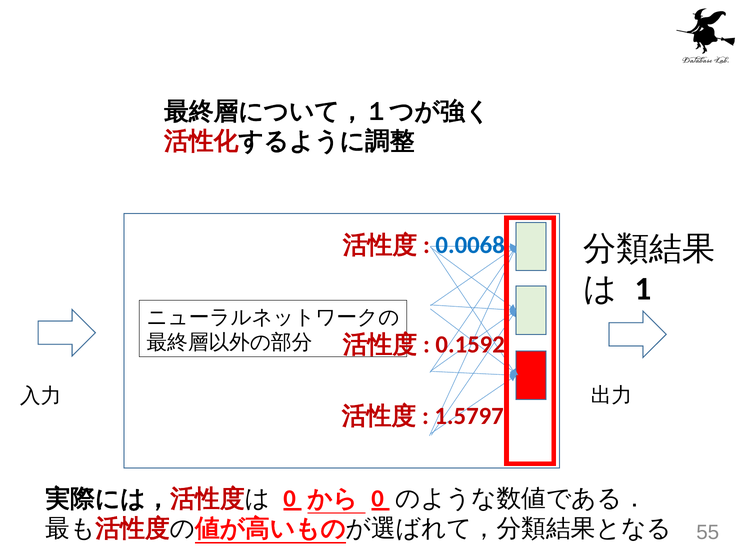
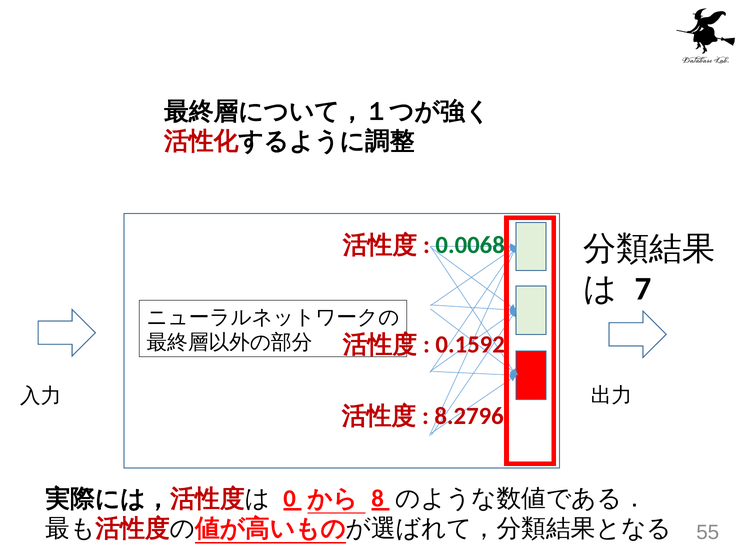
0.0068 colour: blue -> green (470, 245)
1: 1 -> 7 (643, 289)
1.5797: 1.5797 -> 8.2796 (469, 416)
0: 0 -> 8 (378, 499)
